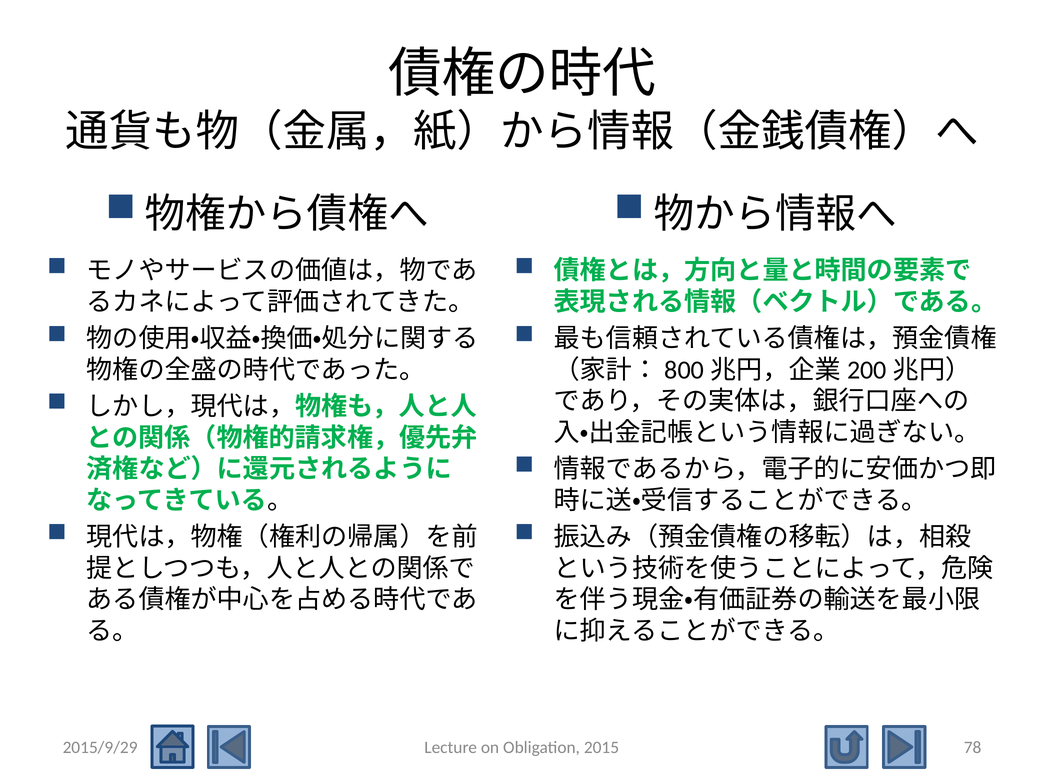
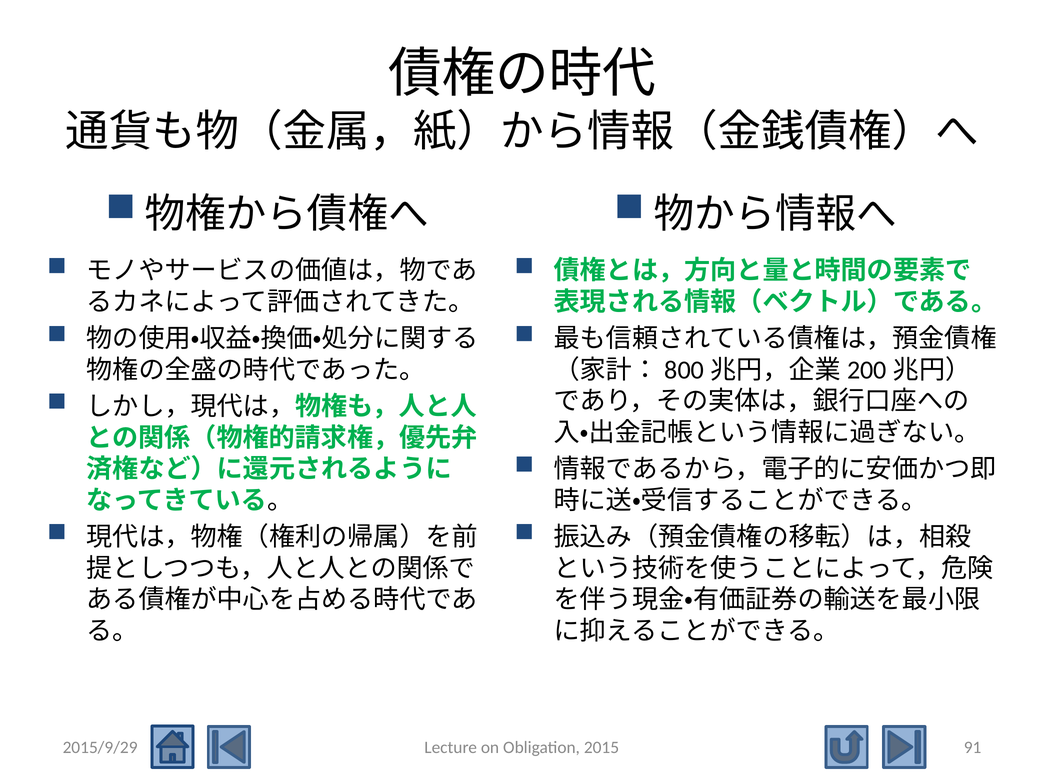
78: 78 -> 91 (973, 748)
